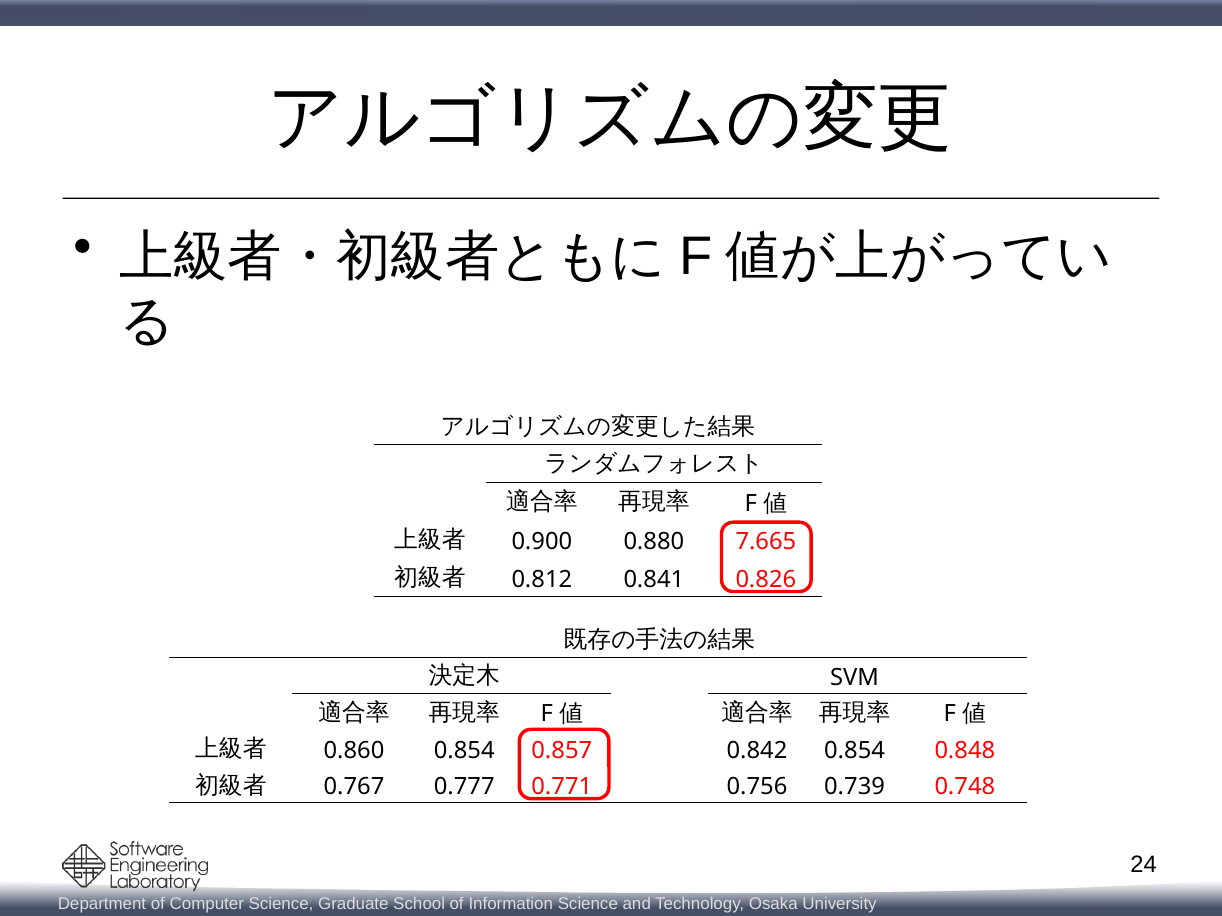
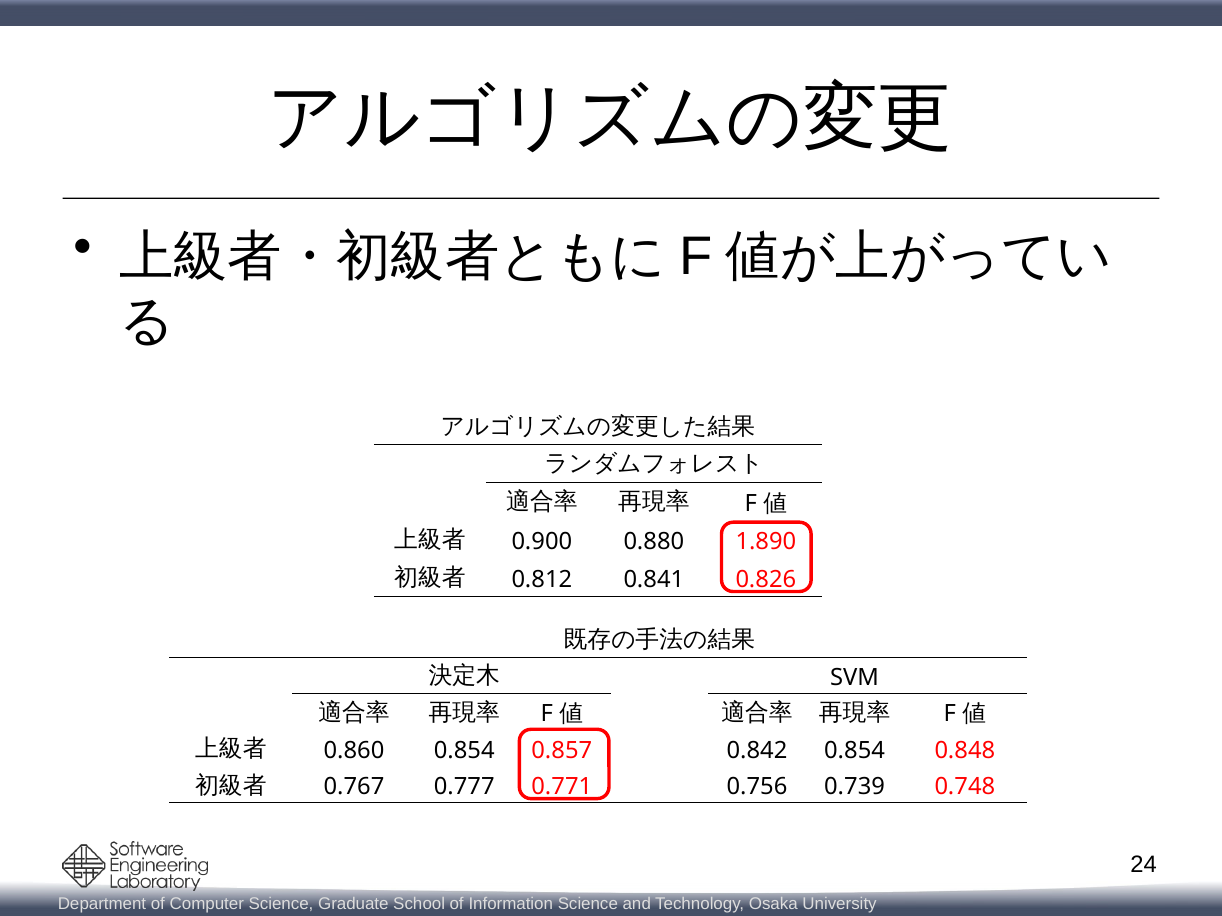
7.665: 7.665 -> 1.890 (766, 542)
